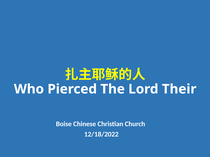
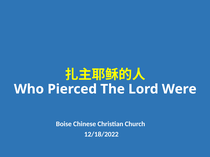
Their: Their -> Were (179, 89)
